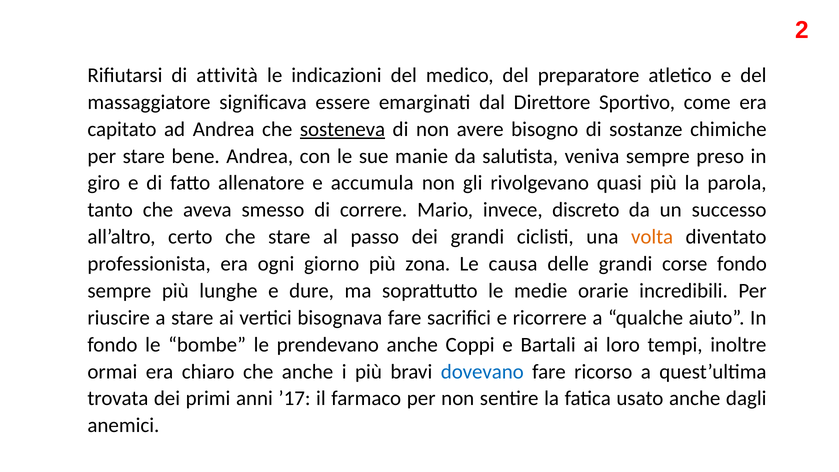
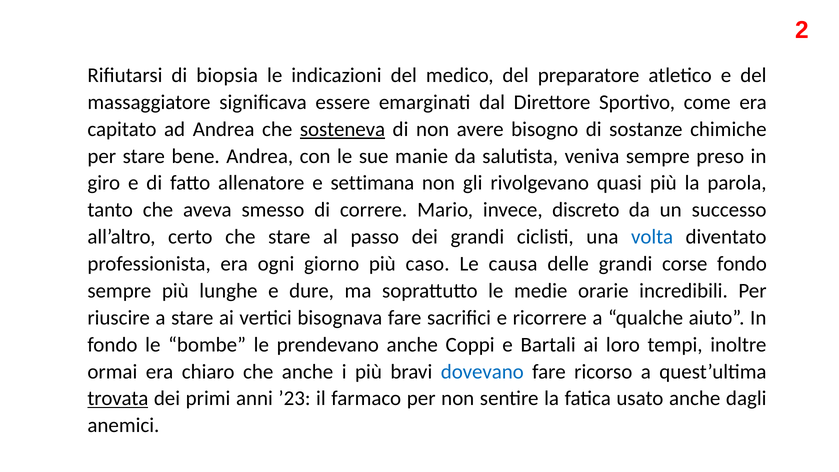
attività: attività -> biopsia (227, 75)
accumula: accumula -> settimana (372, 183)
volta colour: orange -> blue (652, 237)
zona: zona -> caso (428, 264)
trovata underline: none -> present (118, 398)
’17: ’17 -> ’23 (294, 398)
